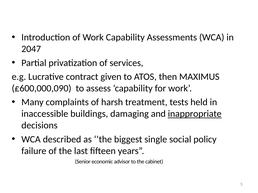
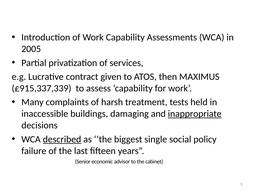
2047: 2047 -> 2005 (31, 49)
£600,000,090: £600,000,090 -> £915,337,339 (42, 89)
described underline: none -> present (62, 140)
